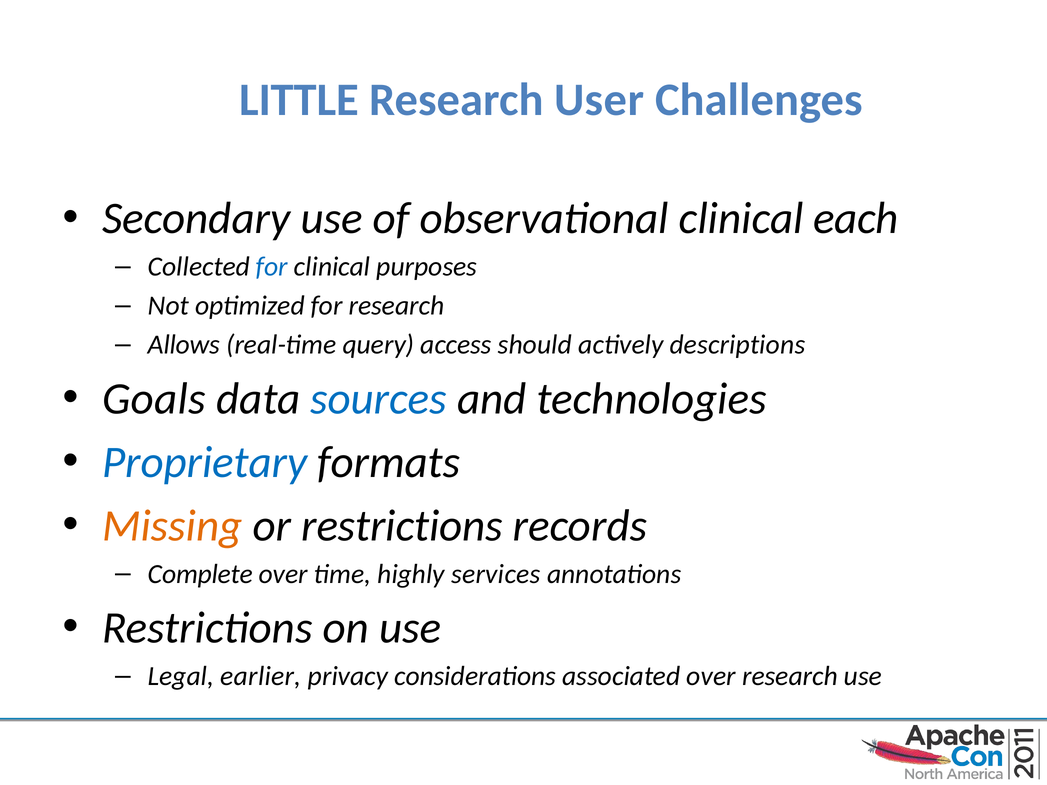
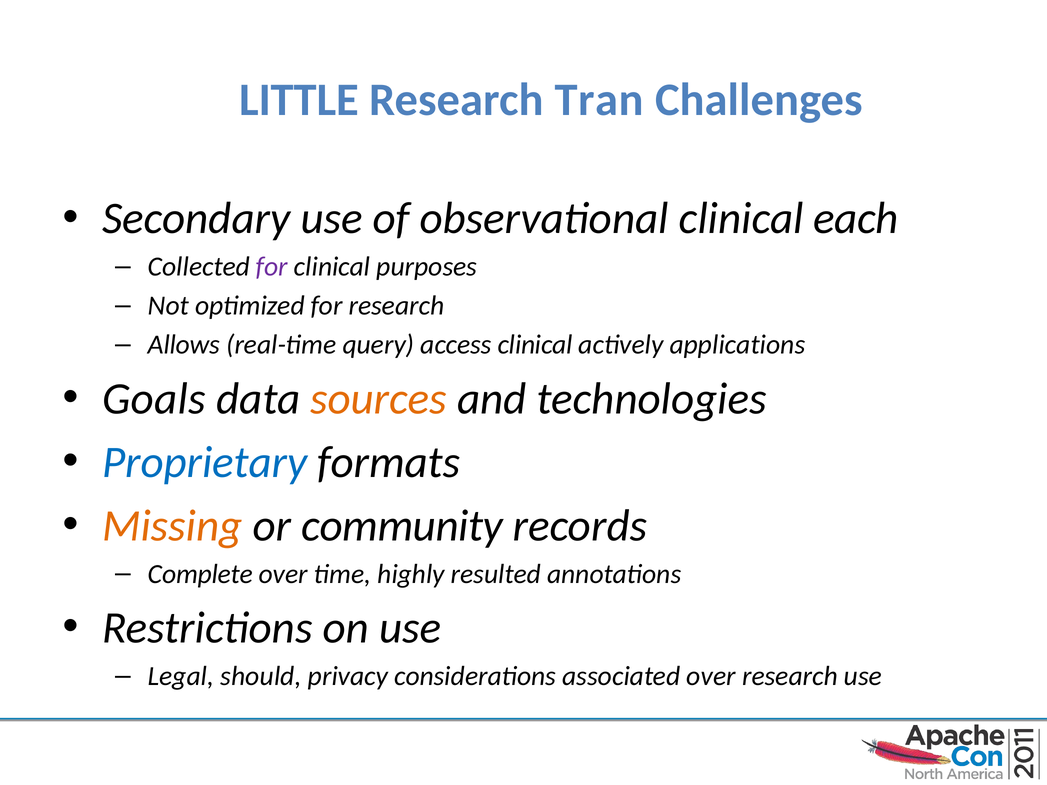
User: User -> Tran (599, 100)
for colour: blue -> purple (272, 267)
access should: should -> clinical (535, 345)
descriptions: descriptions -> applications (737, 345)
sources colour: blue -> orange (379, 399)
or restrictions: restrictions -> community (402, 526)
services: services -> resulted (496, 574)
earlier: earlier -> should (261, 676)
